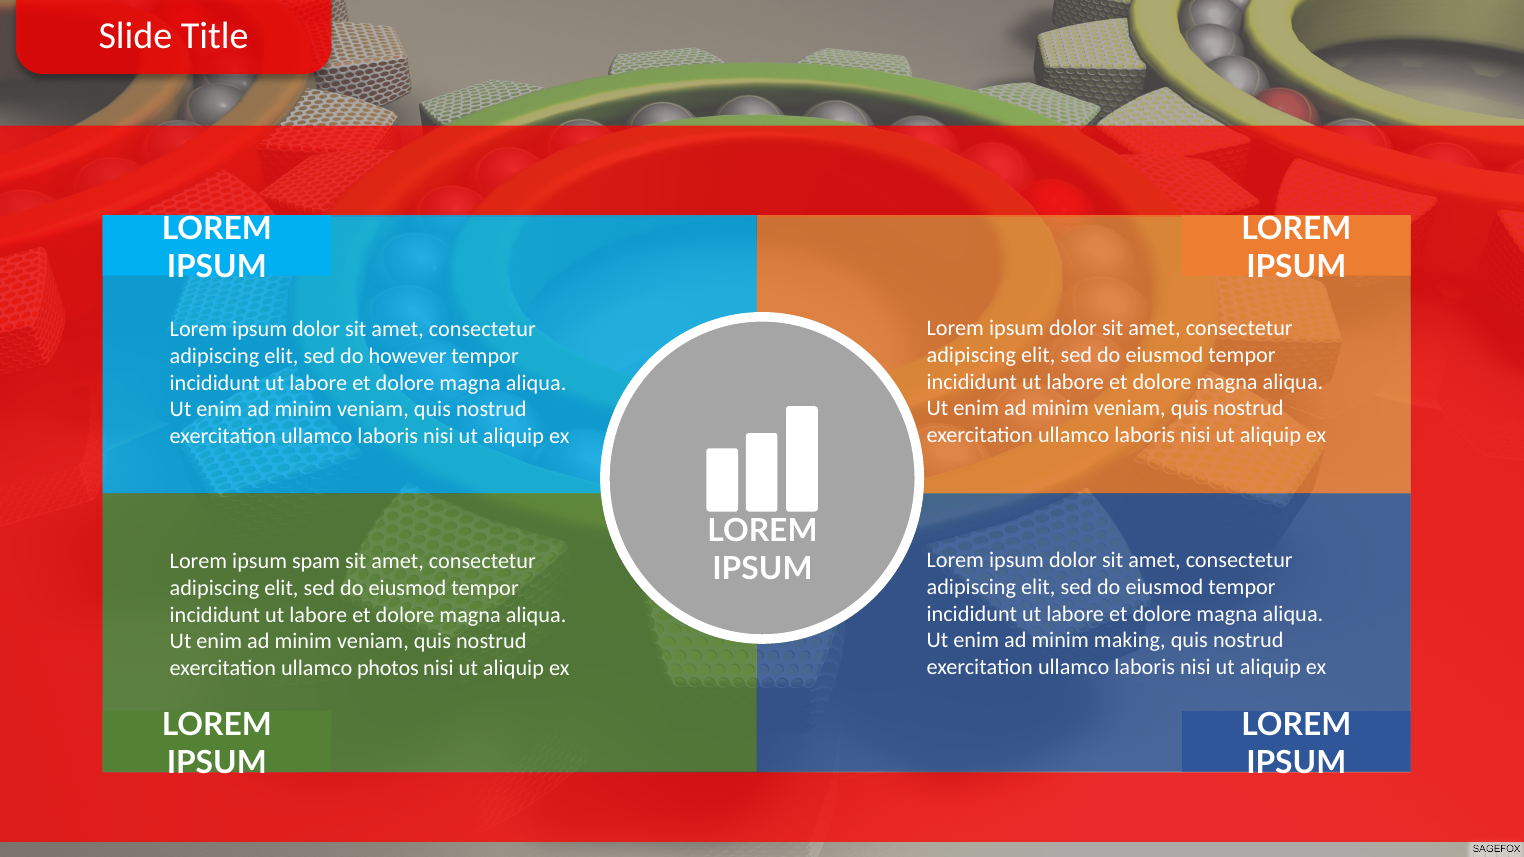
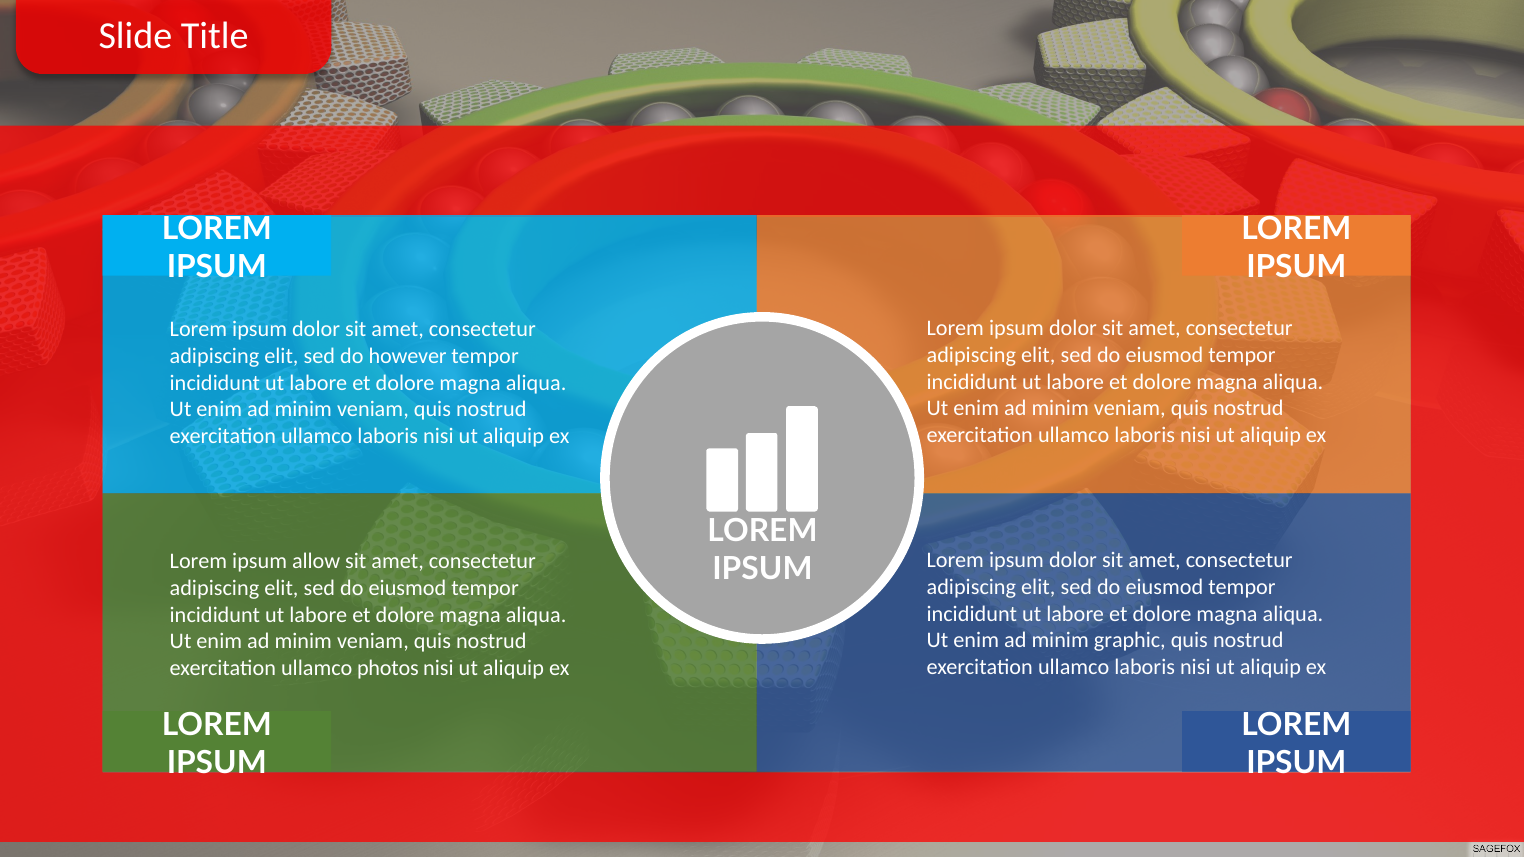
spam: spam -> allow (316, 562)
making: making -> graphic (1130, 641)
